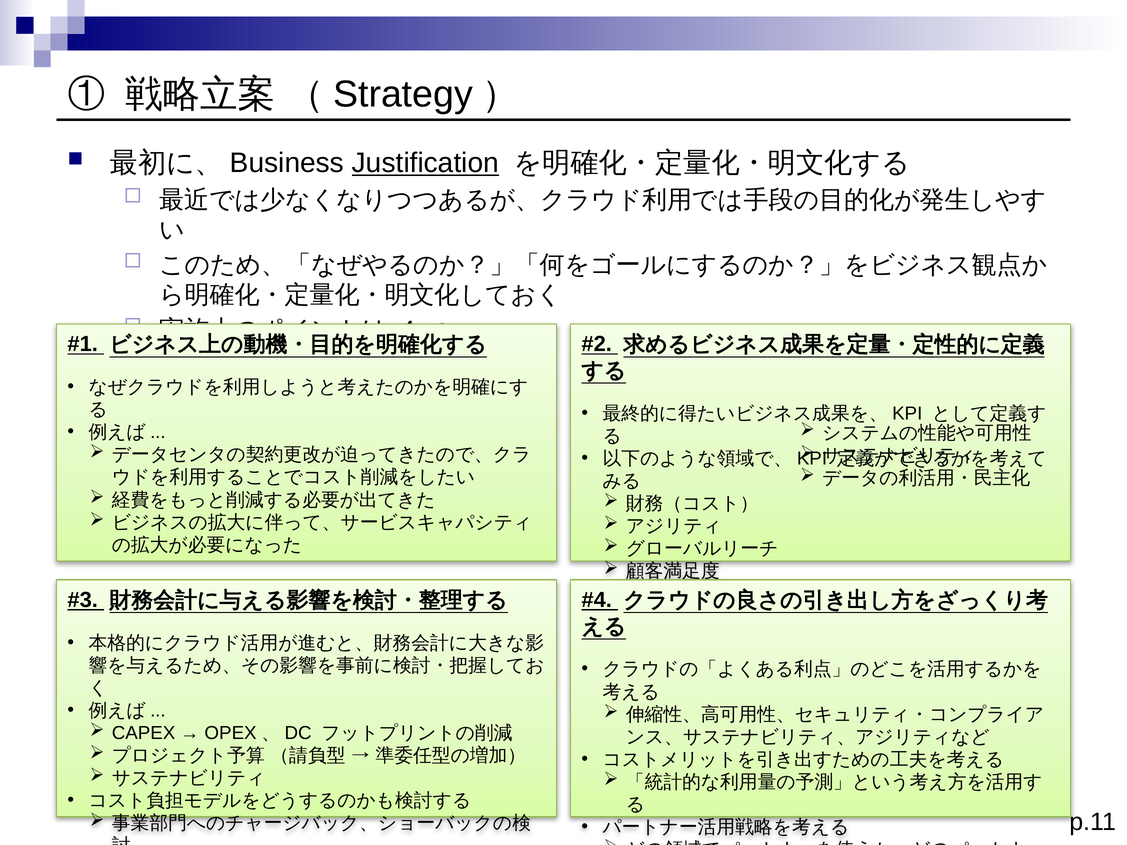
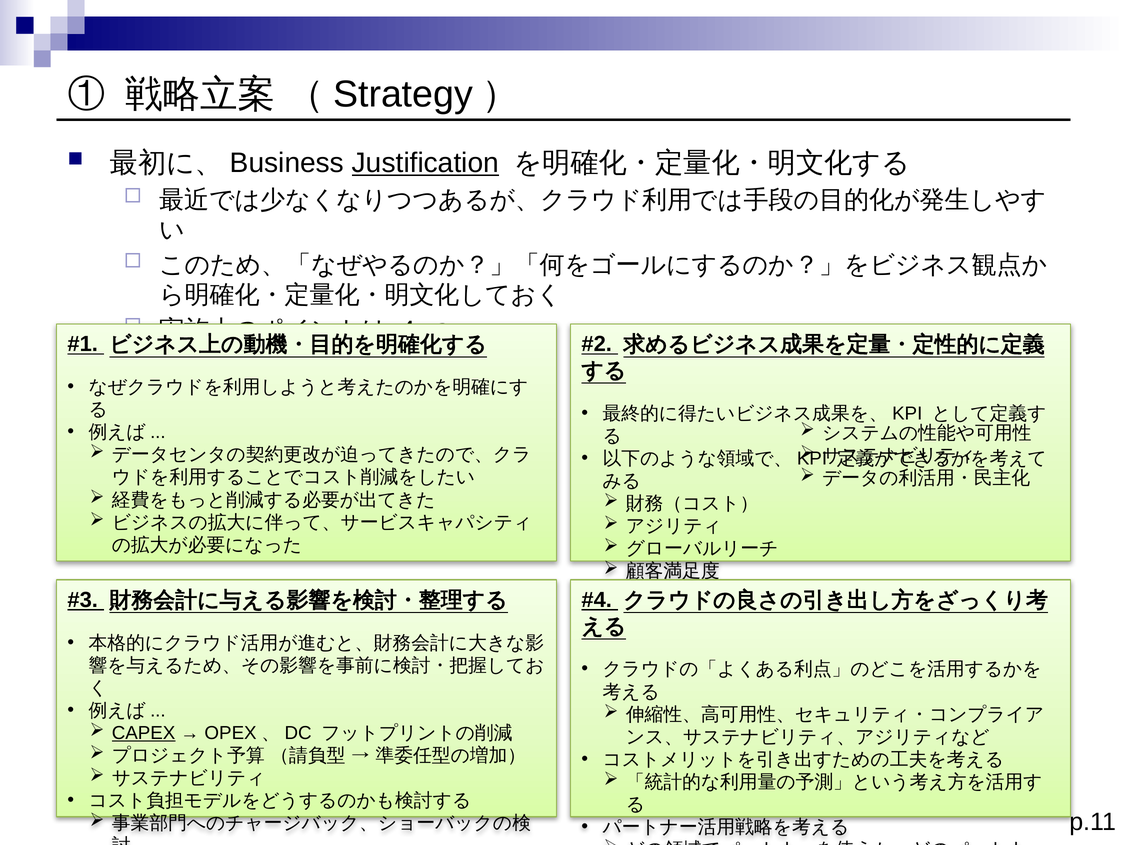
CAPEX underline: none -> present (144, 733)
